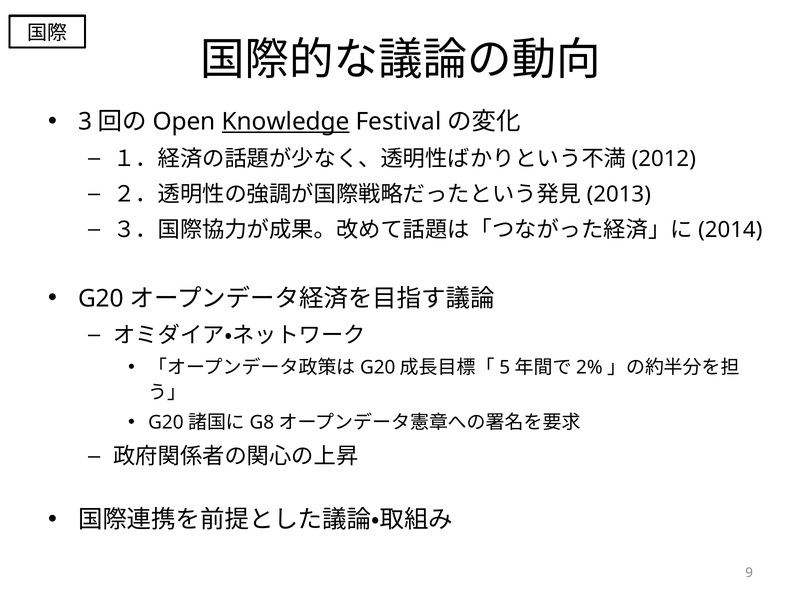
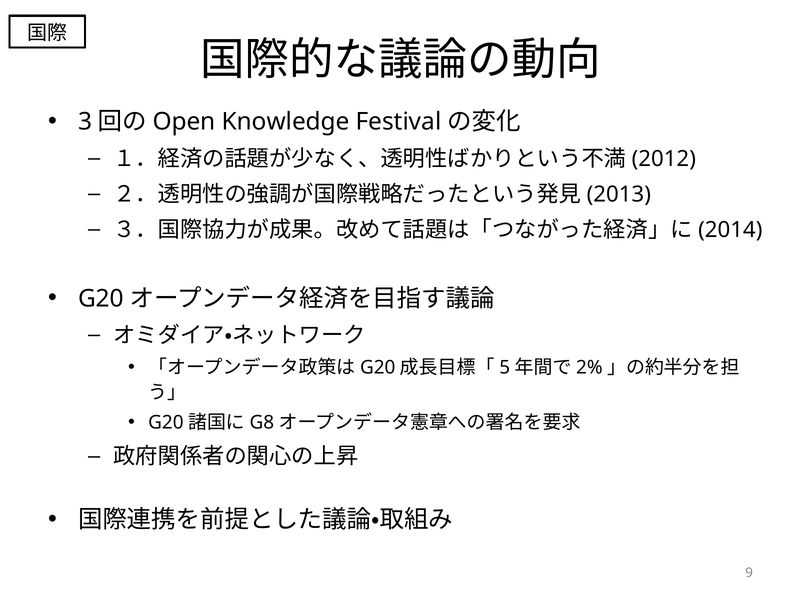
Knowledge underline: present -> none (286, 122)
